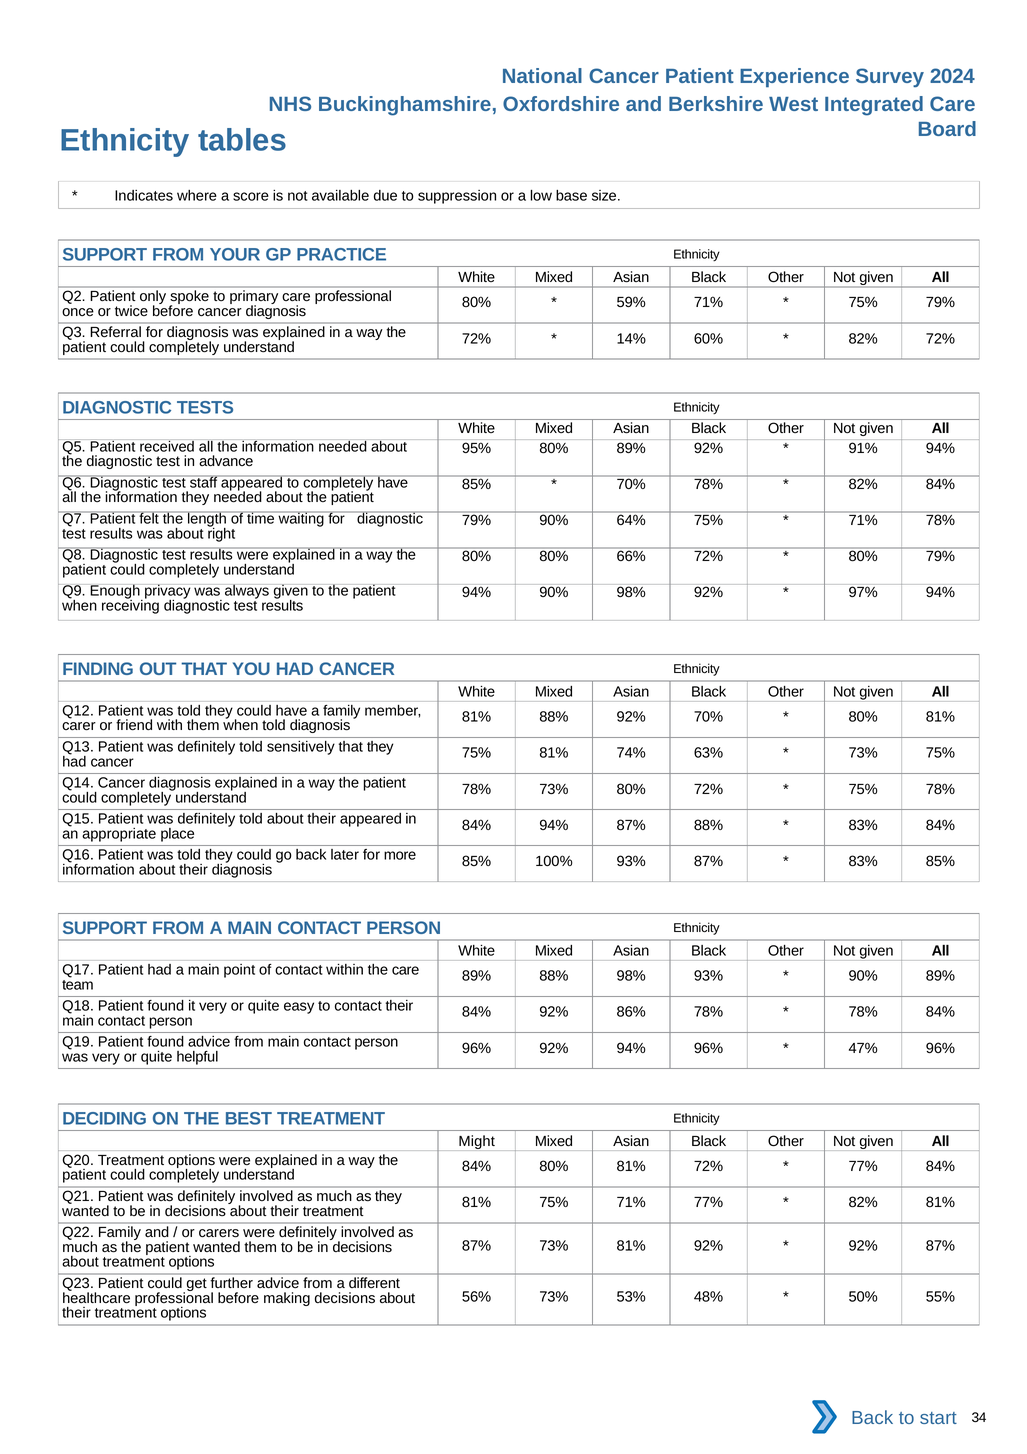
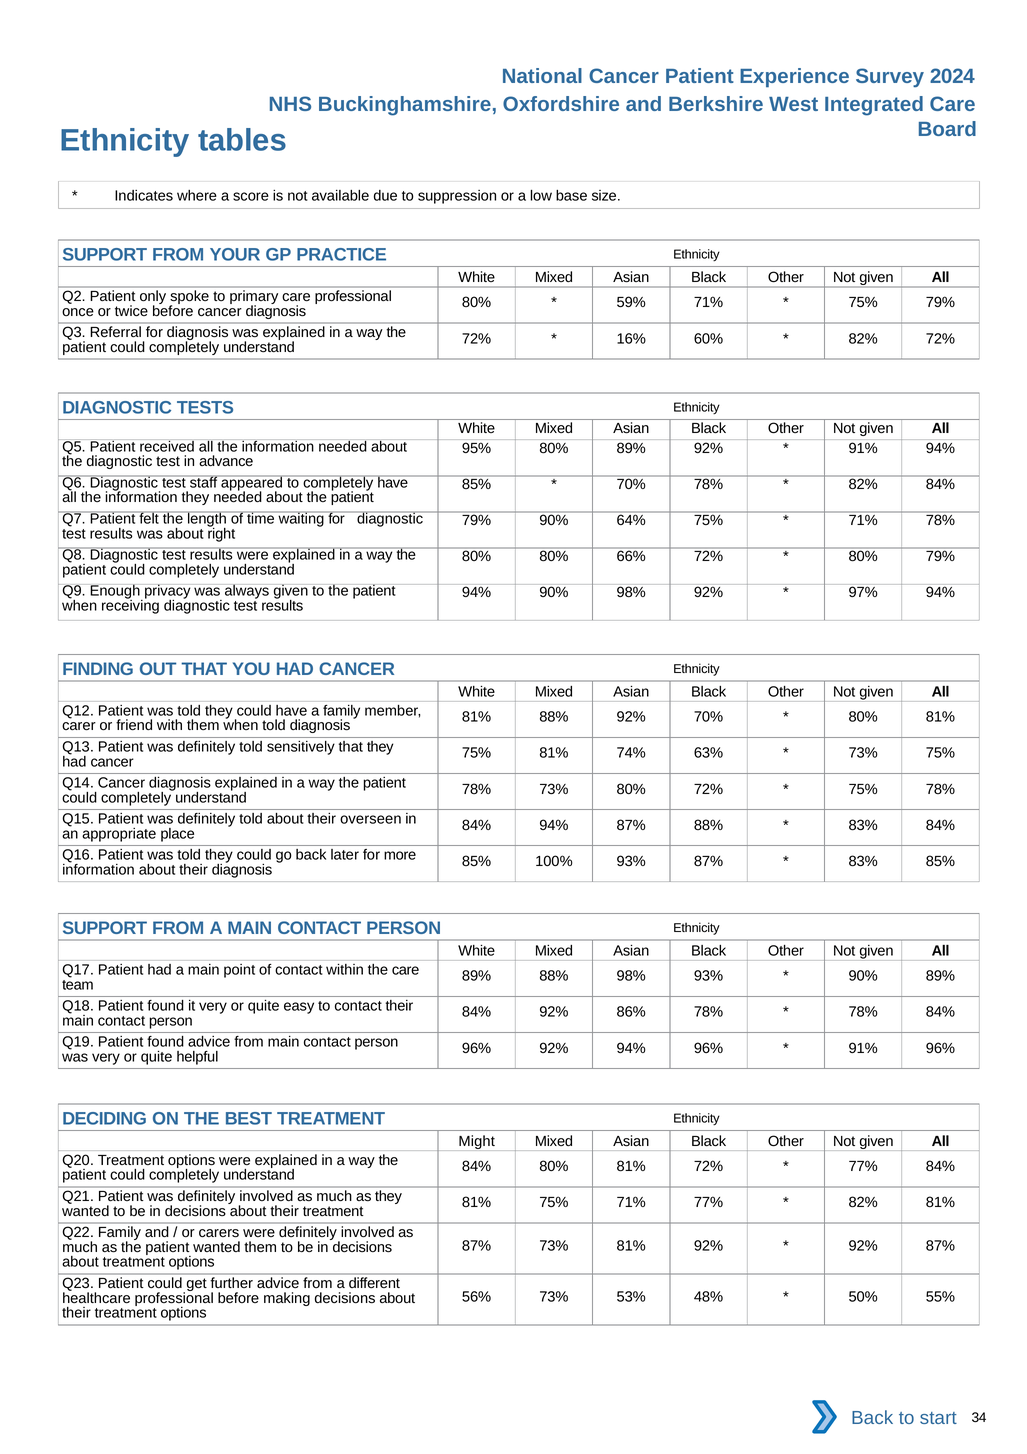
14%: 14% -> 16% (631, 339)
their appeared: appeared -> overseen (371, 819)
47%: 47% -> 91% (863, 1048)
